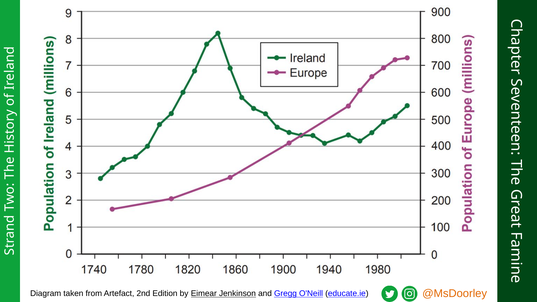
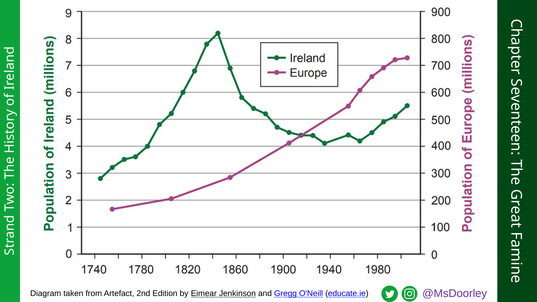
@MsDoorley colour: orange -> purple (455, 294)
